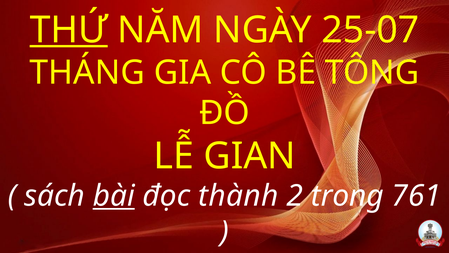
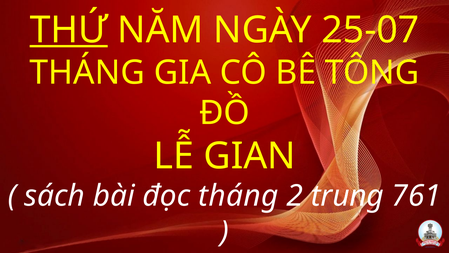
bài underline: present -> none (114, 196)
đọc thành: thành -> tháng (238, 196)
trong: trong -> trung (347, 196)
